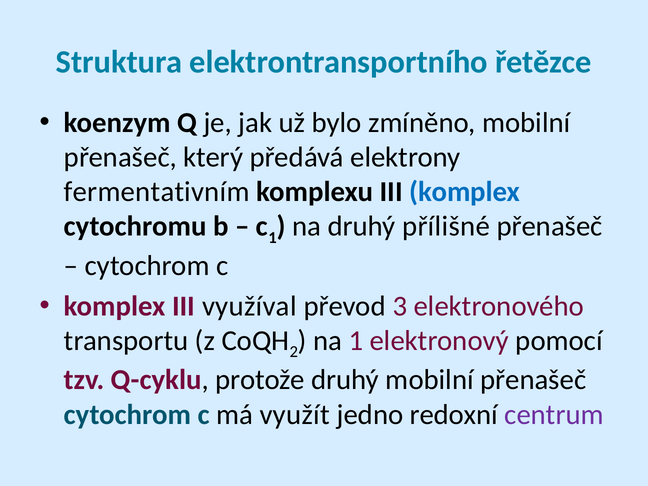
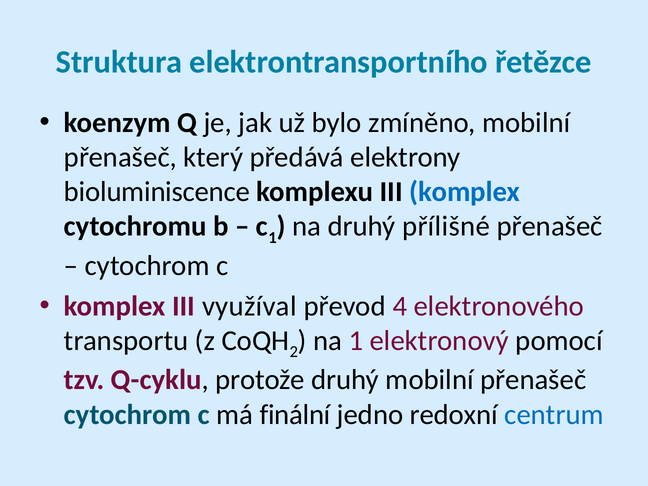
fermentativním: fermentativním -> bioluminiscence (157, 192)
3: 3 -> 4 (400, 306)
využít: využít -> finální (295, 415)
centrum colour: purple -> blue (554, 415)
